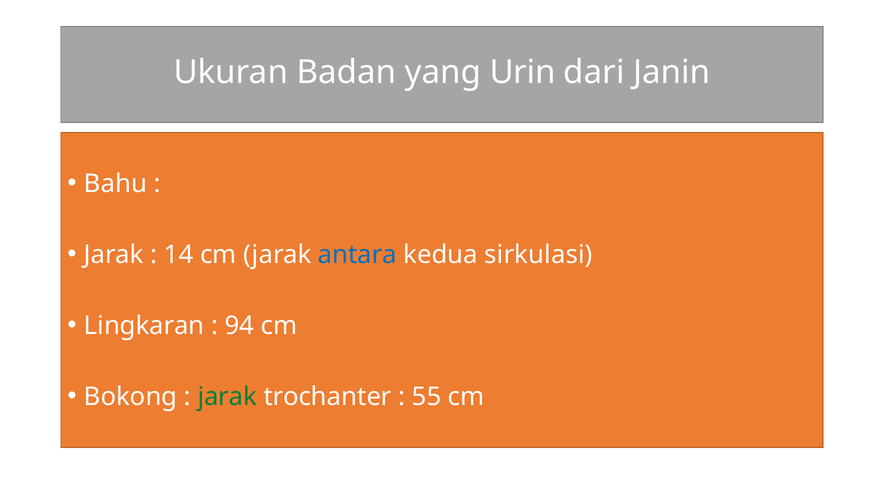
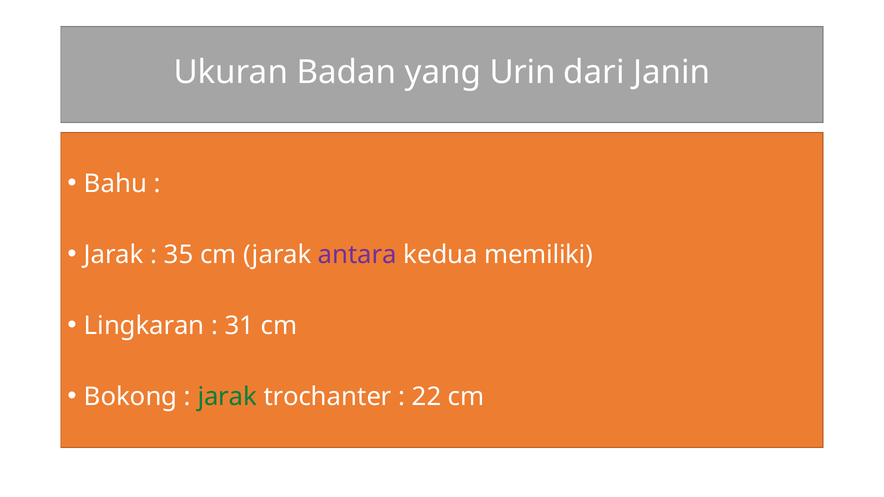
14: 14 -> 35 (179, 255)
antara colour: blue -> purple (357, 255)
sirkulasi: sirkulasi -> memiliki (539, 255)
94: 94 -> 31 (239, 326)
55: 55 -> 22 (427, 397)
